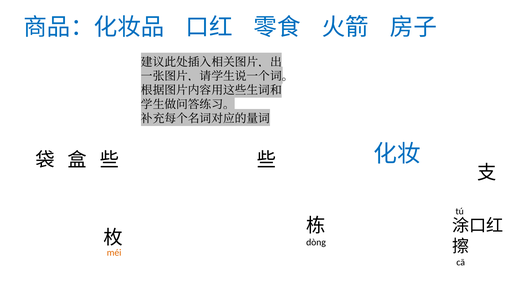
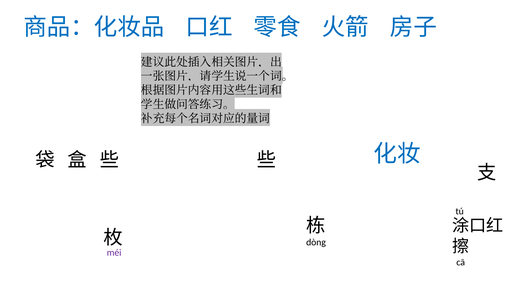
méi colour: orange -> purple (114, 252)
